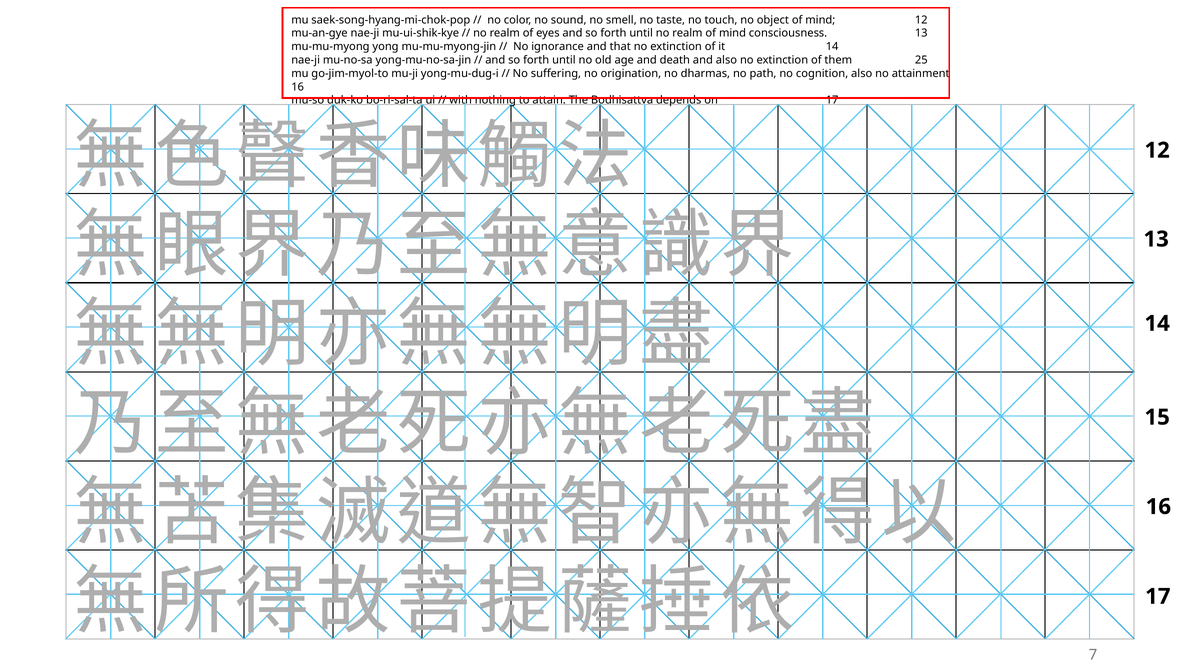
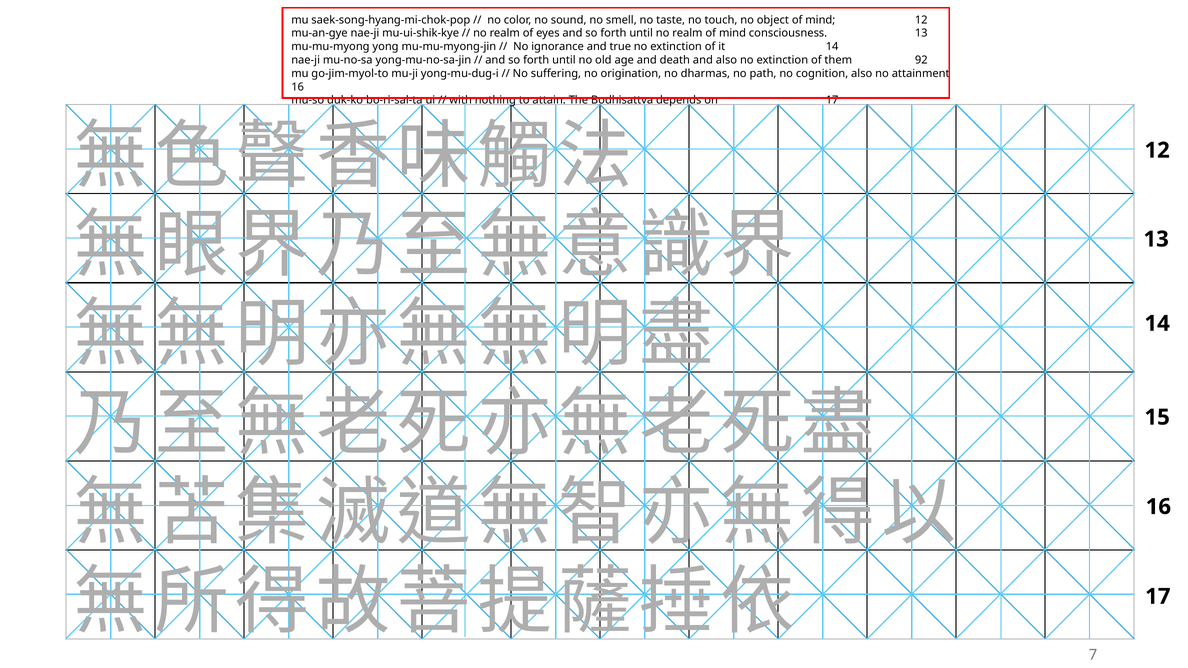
that: that -> true (620, 47)
25: 25 -> 92 (921, 60)
